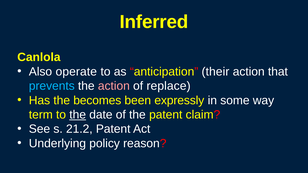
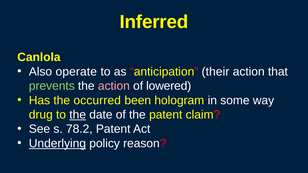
prevents colour: light blue -> light green (52, 86)
replace: replace -> lowered (169, 86)
becomes: becomes -> occurred (97, 100)
expressly: expressly -> hologram (179, 100)
term: term -> drug (41, 115)
21.2: 21.2 -> 78.2 (79, 129)
Underlying underline: none -> present (57, 144)
